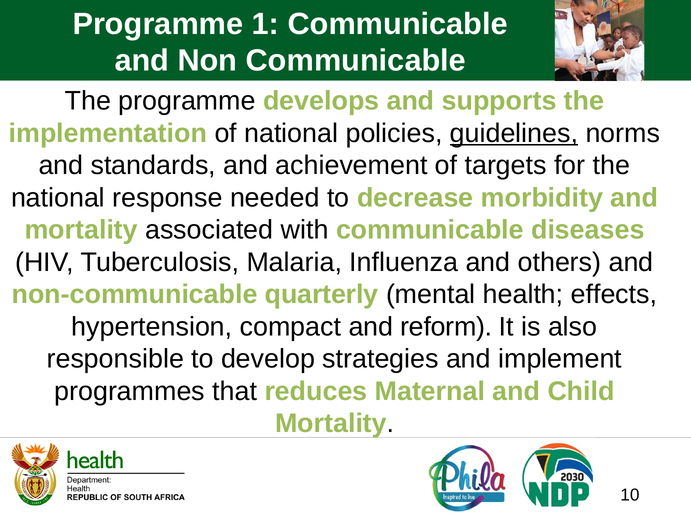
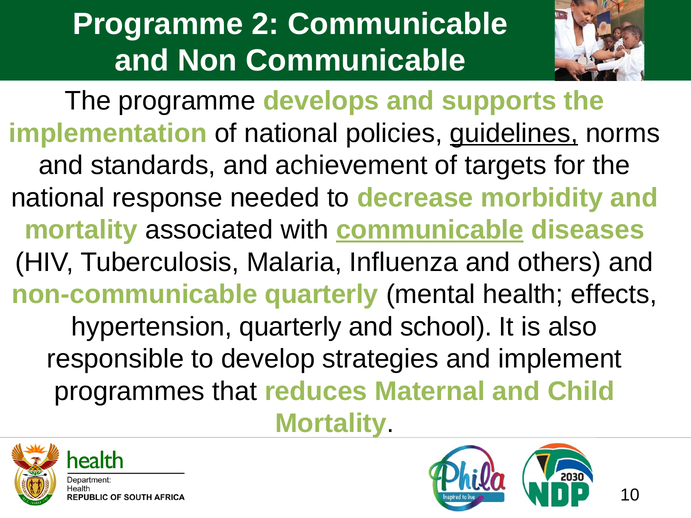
1: 1 -> 2 (266, 24)
communicable underline: none -> present (430, 230)
hypertension compact: compact -> quarterly (291, 327)
reform: reform -> school (446, 327)
